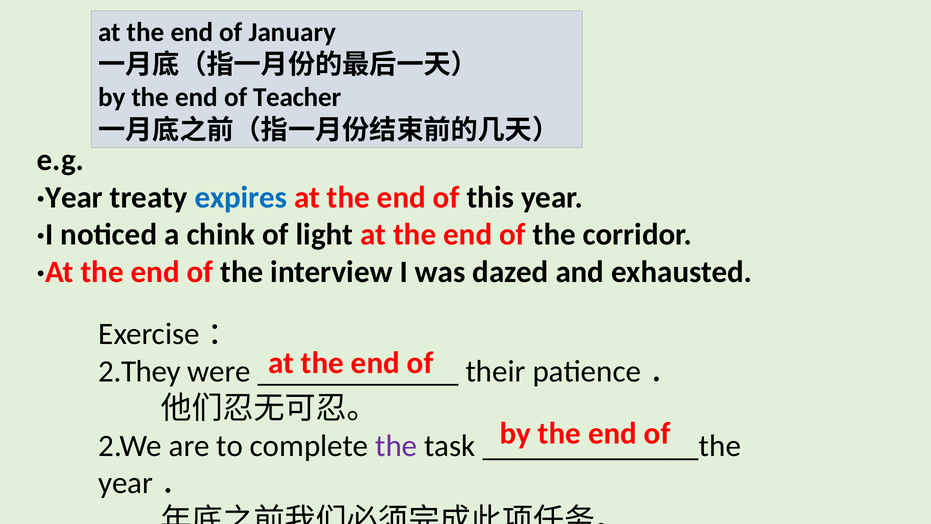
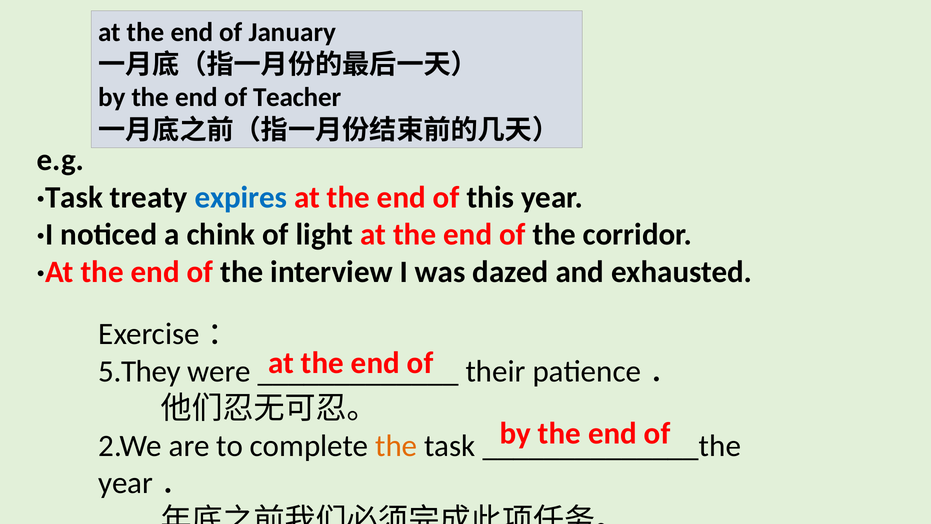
·Year: ·Year -> ·Task (70, 197)
2.They: 2.They -> 5.They (140, 371)
the colour: purple -> orange (396, 446)
